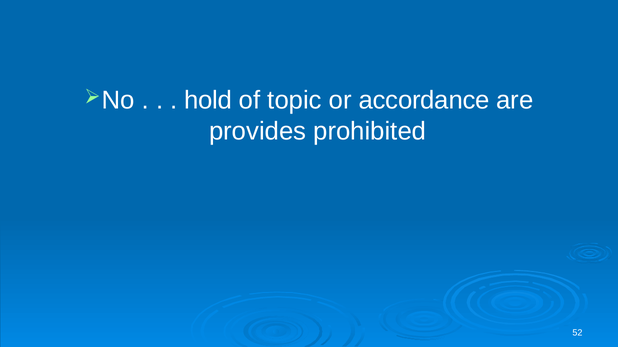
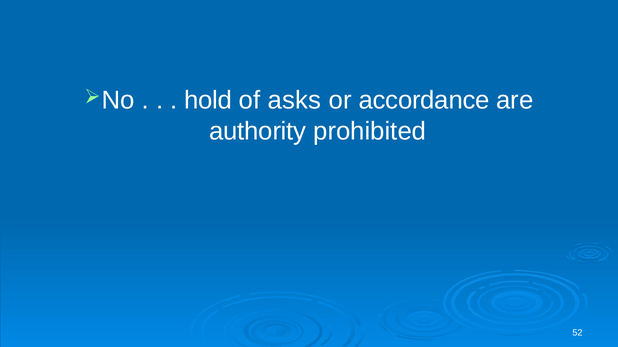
topic: topic -> asks (294, 101)
provides: provides -> authority (258, 132)
